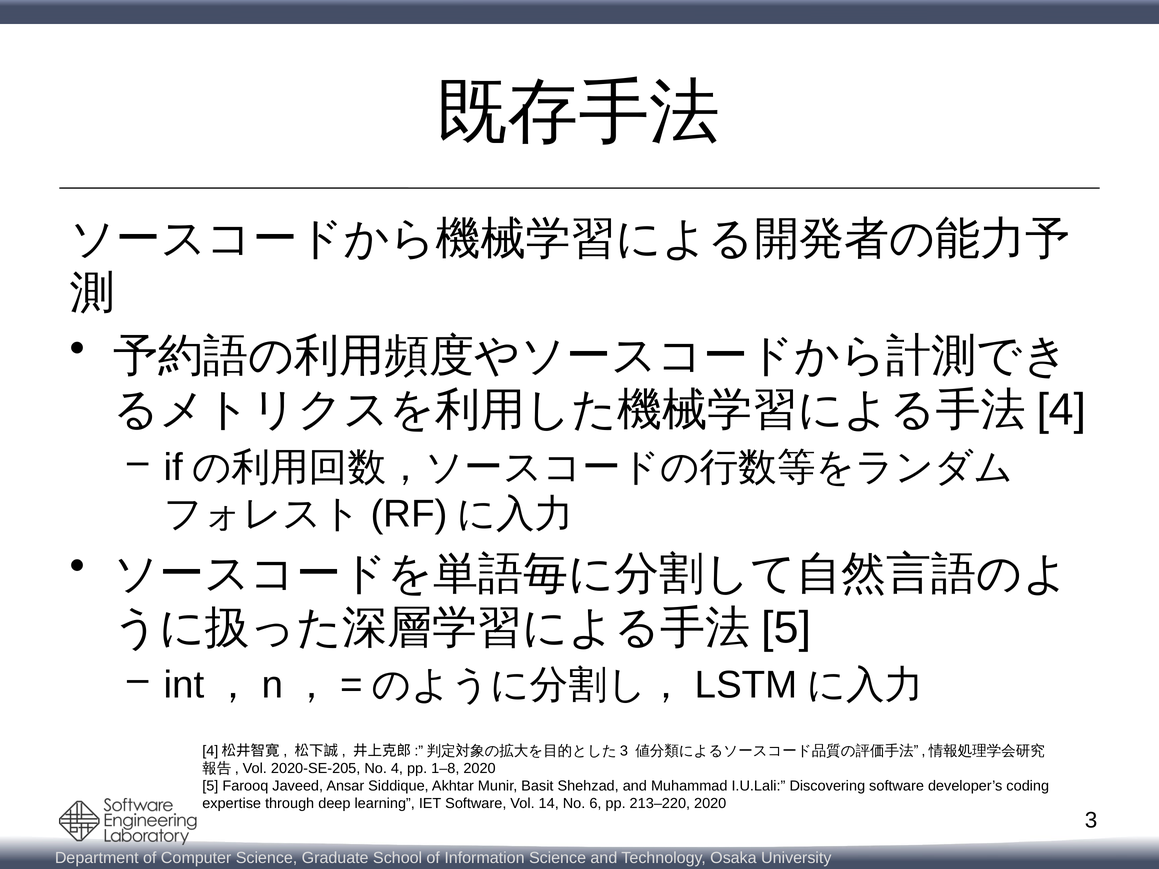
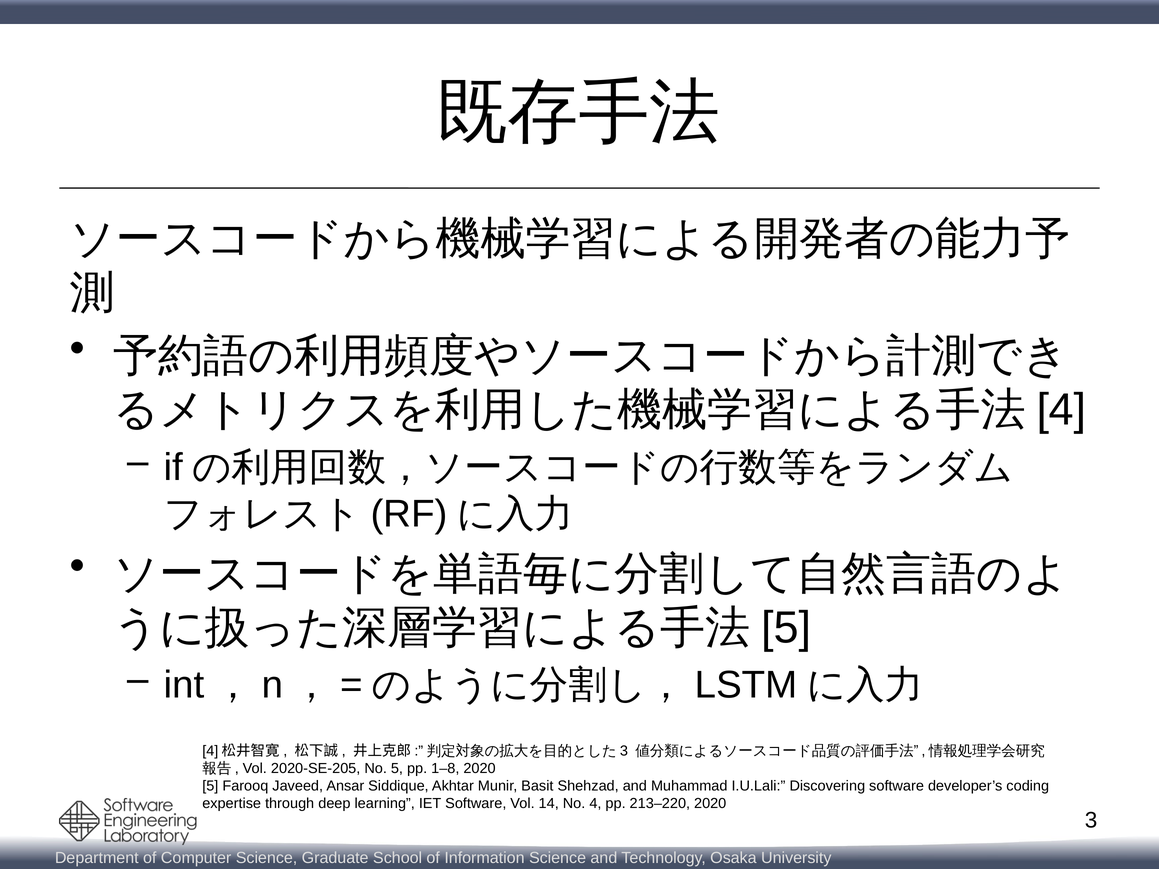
No 4: 4 -> 5 (397, 769)
No 6: 6 -> 4 (595, 804)
